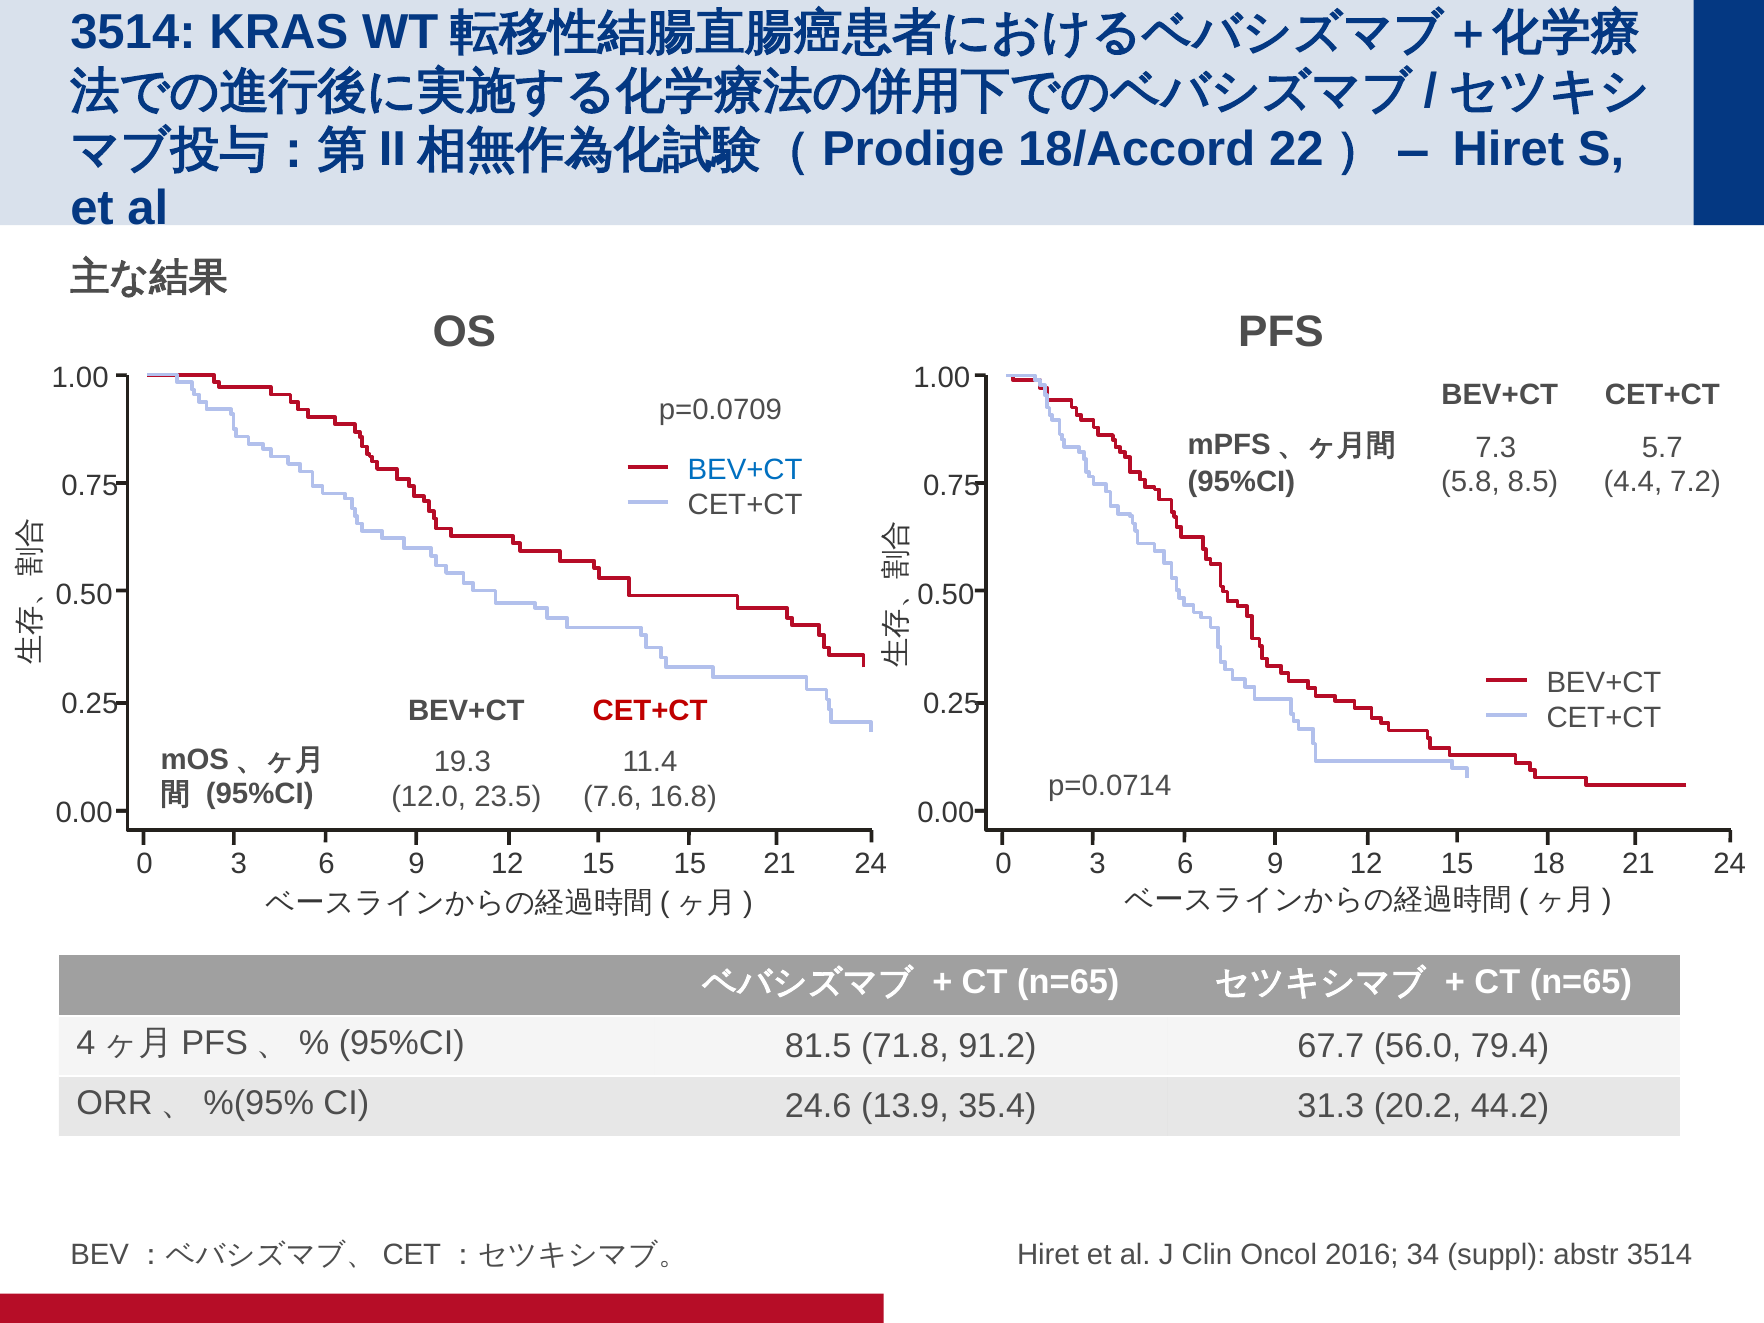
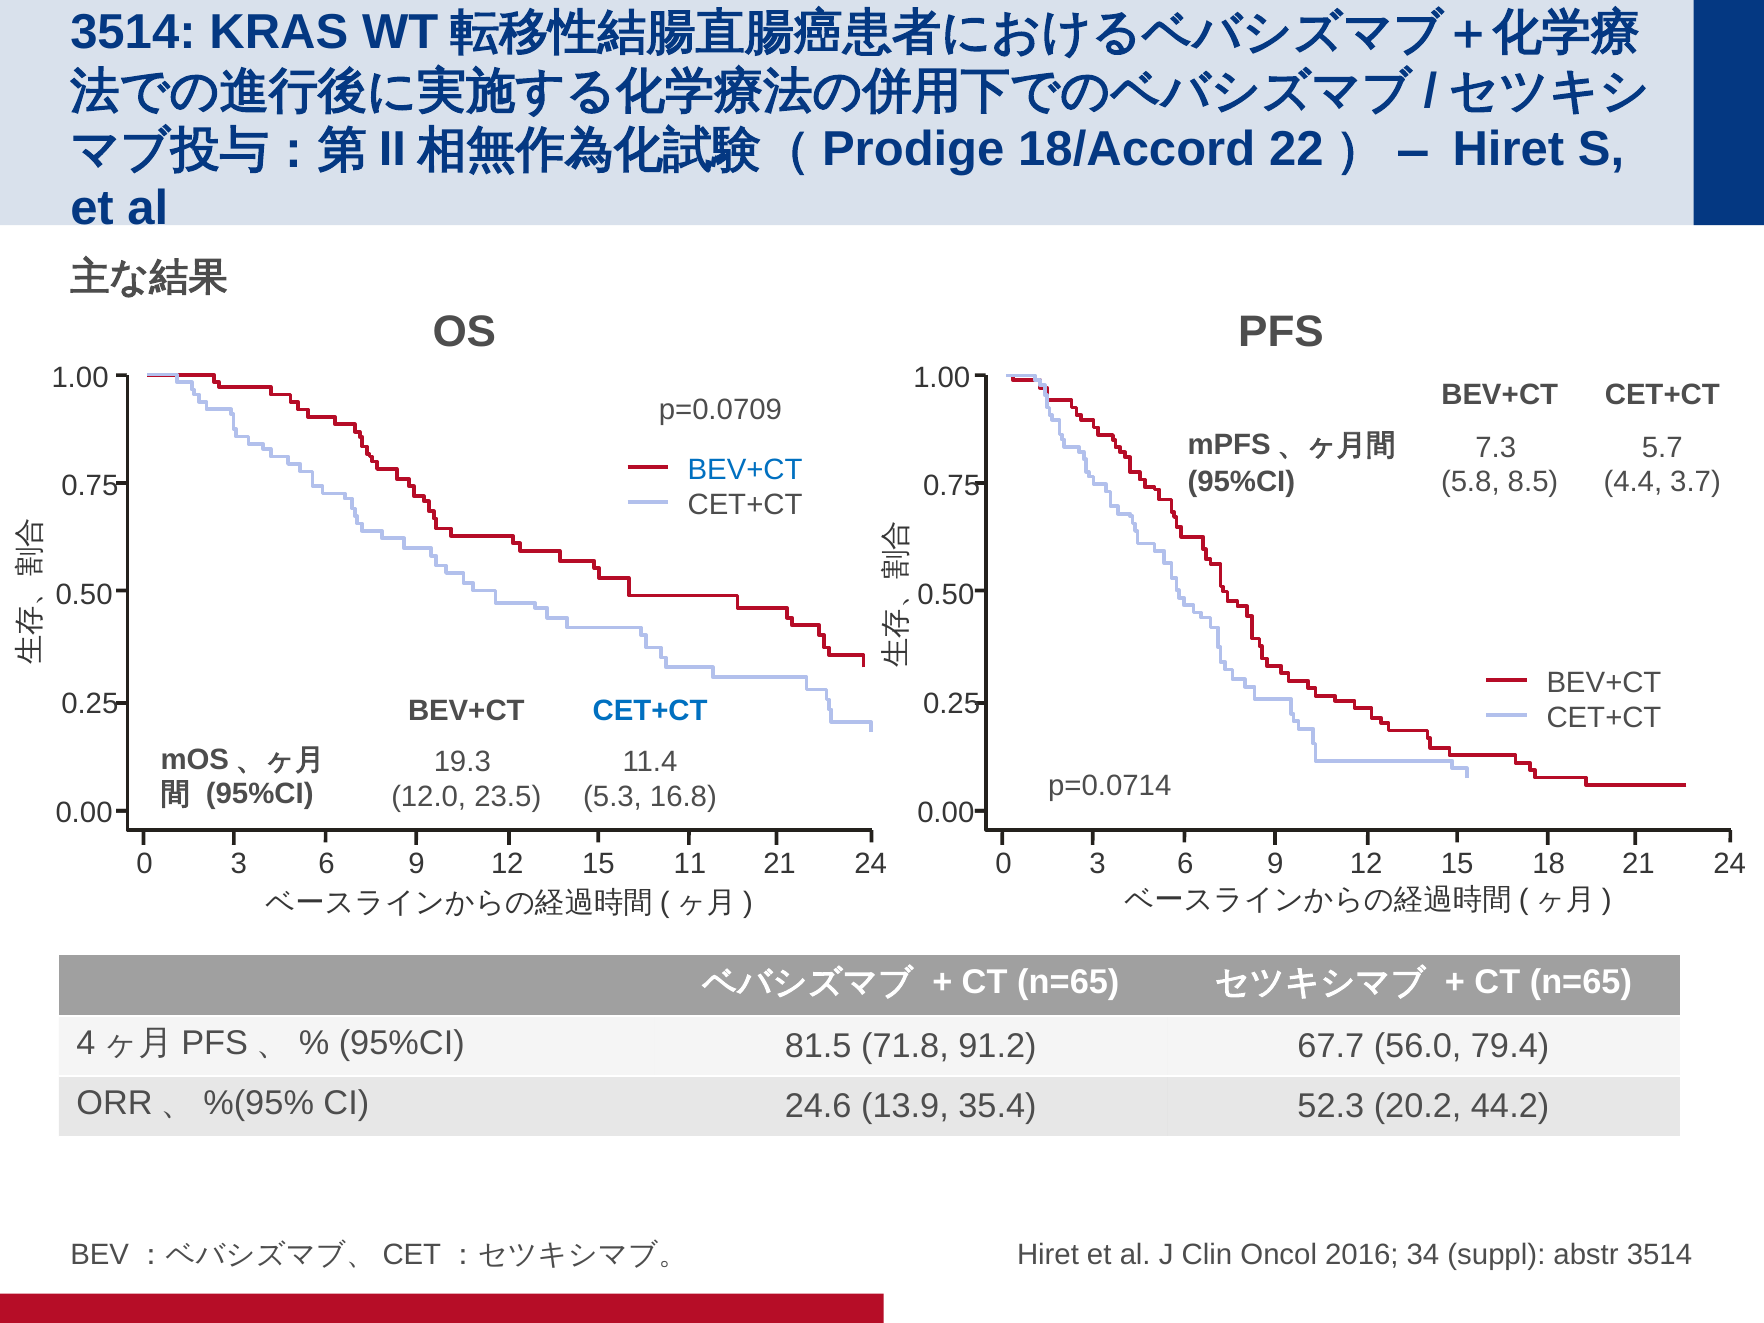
7.2: 7.2 -> 3.7 (1696, 482)
CET+CT colour: red -> blue (650, 710)
7.6: 7.6 -> 5.3 (613, 797)
15 15: 15 -> 11 (690, 864)
31.3: 31.3 -> 52.3 (1331, 1106)
